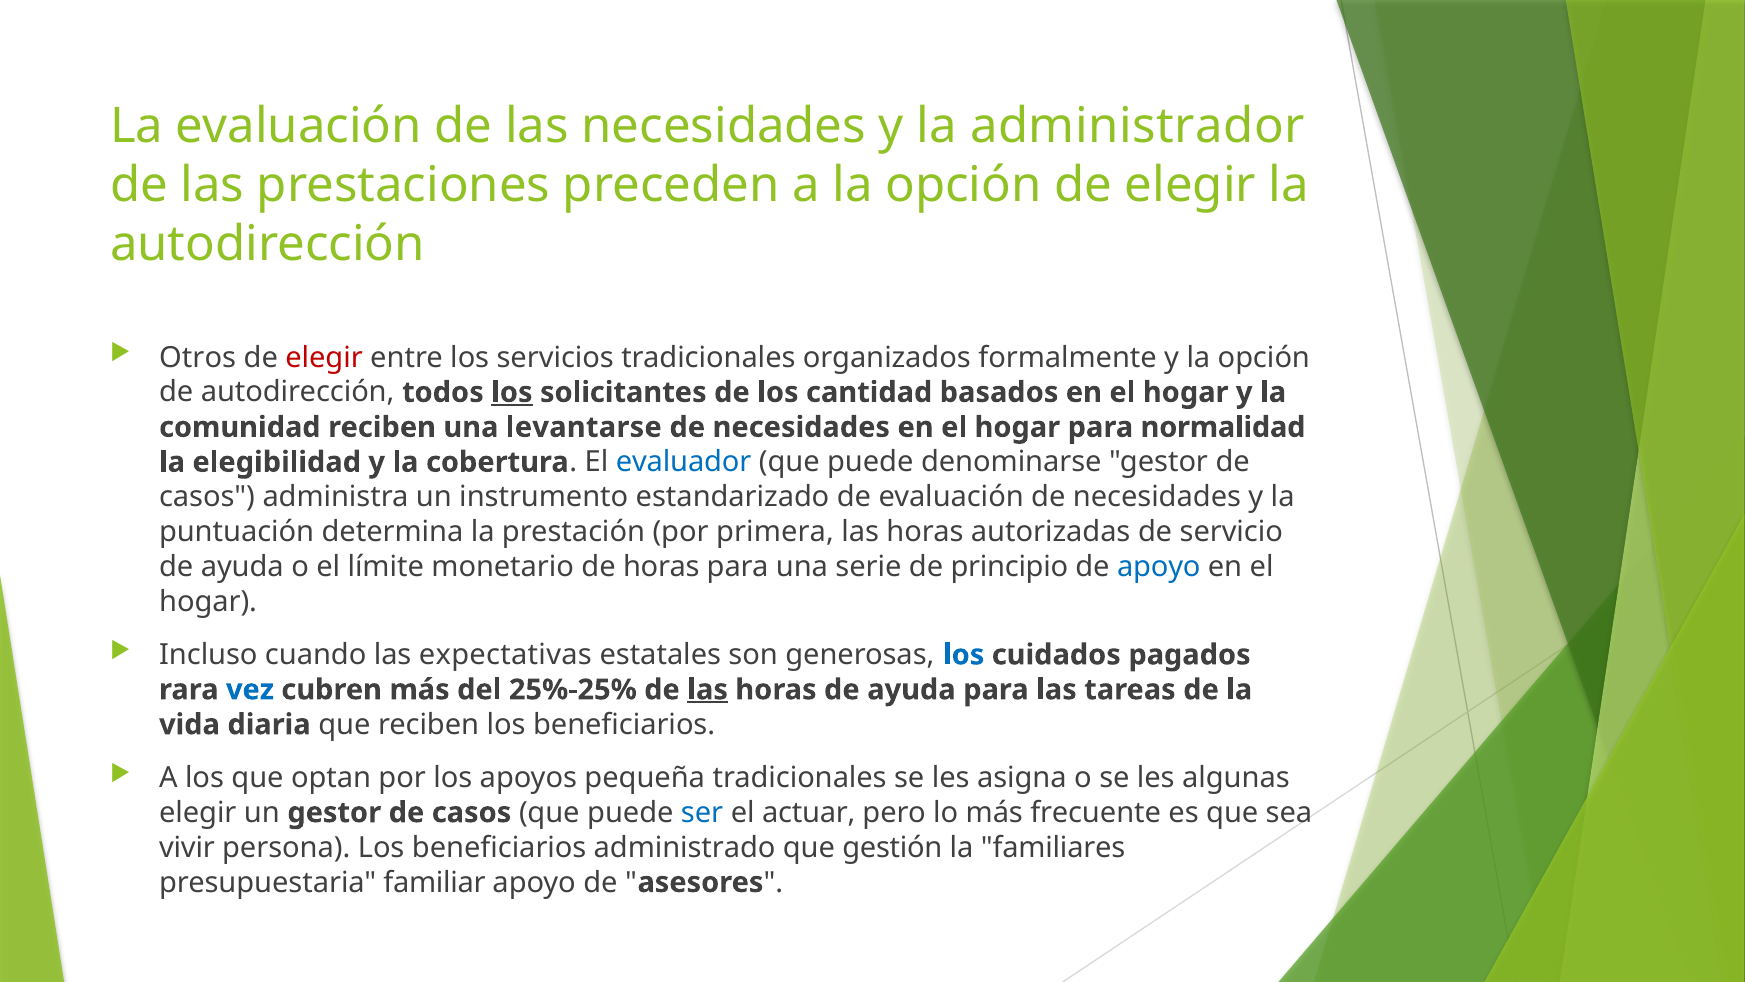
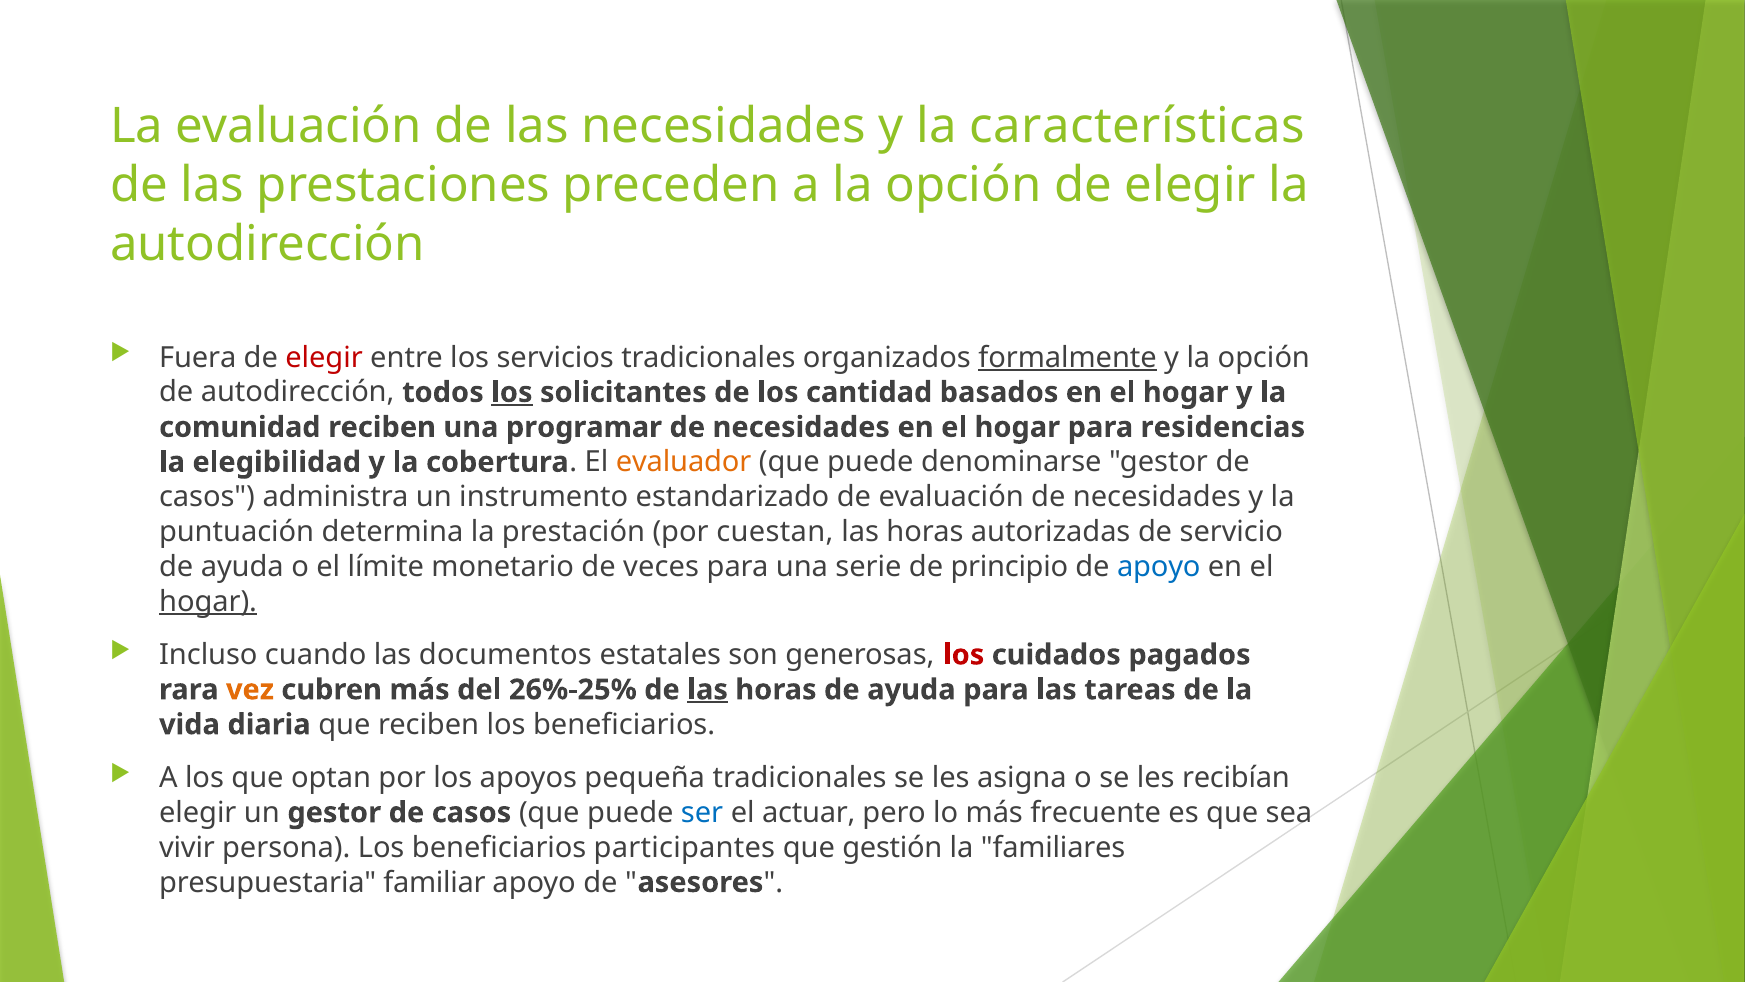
administrador: administrador -> características (1137, 127)
Otros: Otros -> Fuera (198, 357)
formalmente underline: none -> present (1068, 357)
levantarse: levantarse -> programar (584, 427)
normalidad: normalidad -> residencias (1223, 427)
evaluador colour: blue -> orange (684, 462)
primera: primera -> cuestan (775, 532)
de horas: horas -> veces (661, 567)
hogar underline: none -> present (208, 601)
expectativas: expectativas -> documentos (505, 655)
los colour: blue -> red (964, 655)
vez colour: blue -> orange (250, 689)
25%-25%: 25%-25% -> 26%-25% (573, 689)
algunas: algunas -> recibían (1236, 777)
administrado: administrado -> participantes (684, 847)
